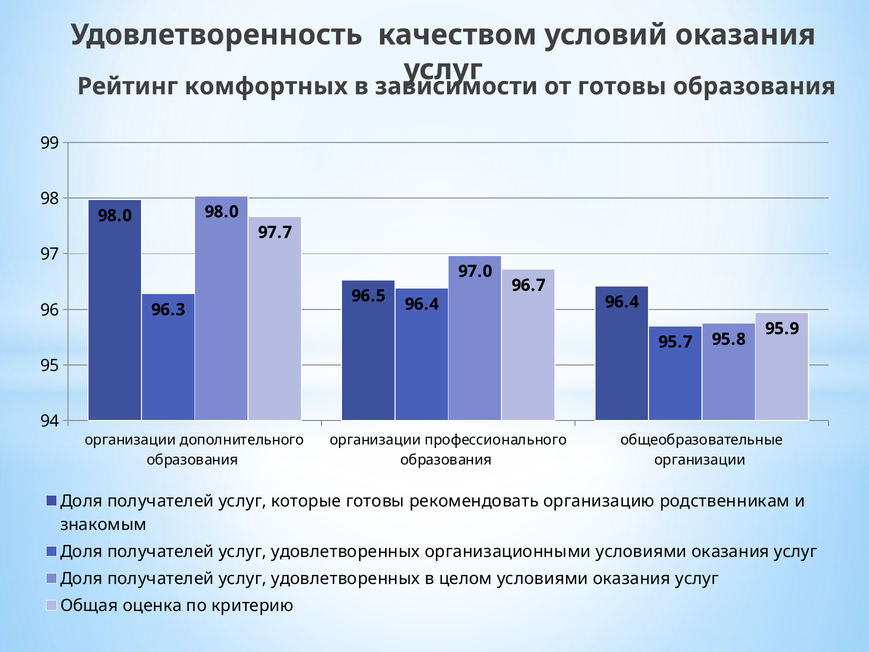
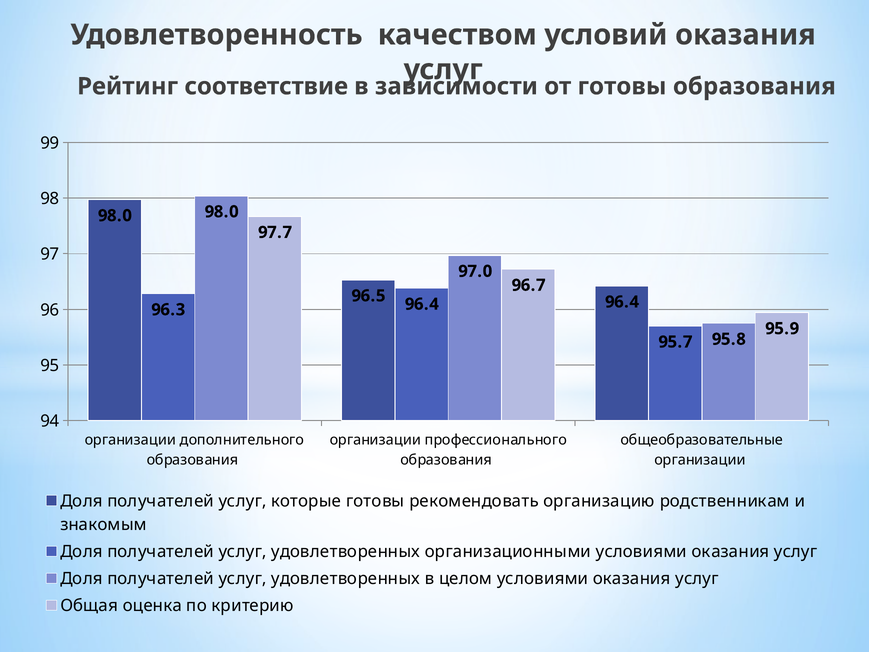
комфортных: комфортных -> соответствие (266, 86)
